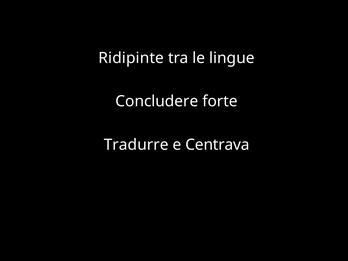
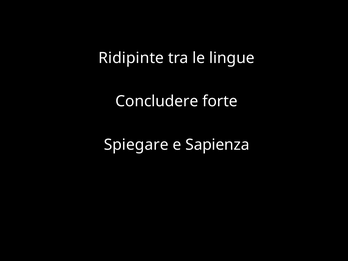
Tradurre: Tradurre -> Spiegare (136, 145)
Centrava: Centrava -> Sapienza (217, 145)
